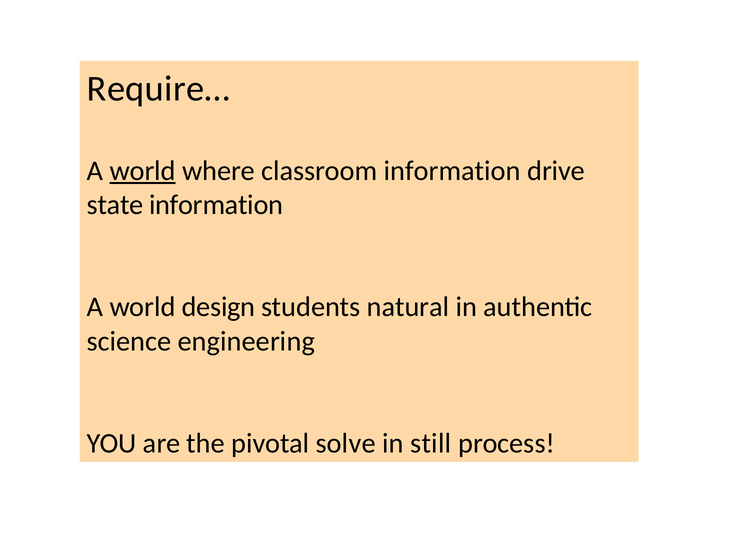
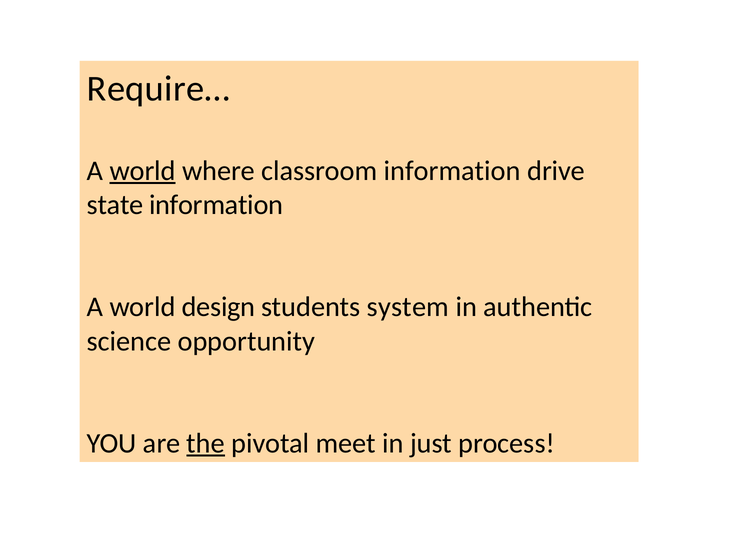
natural: natural -> system (408, 307)
engineering: engineering -> opportunity (246, 341)
the underline: none -> present (206, 443)
solve: solve -> meet (346, 443)
still: still -> just (431, 443)
